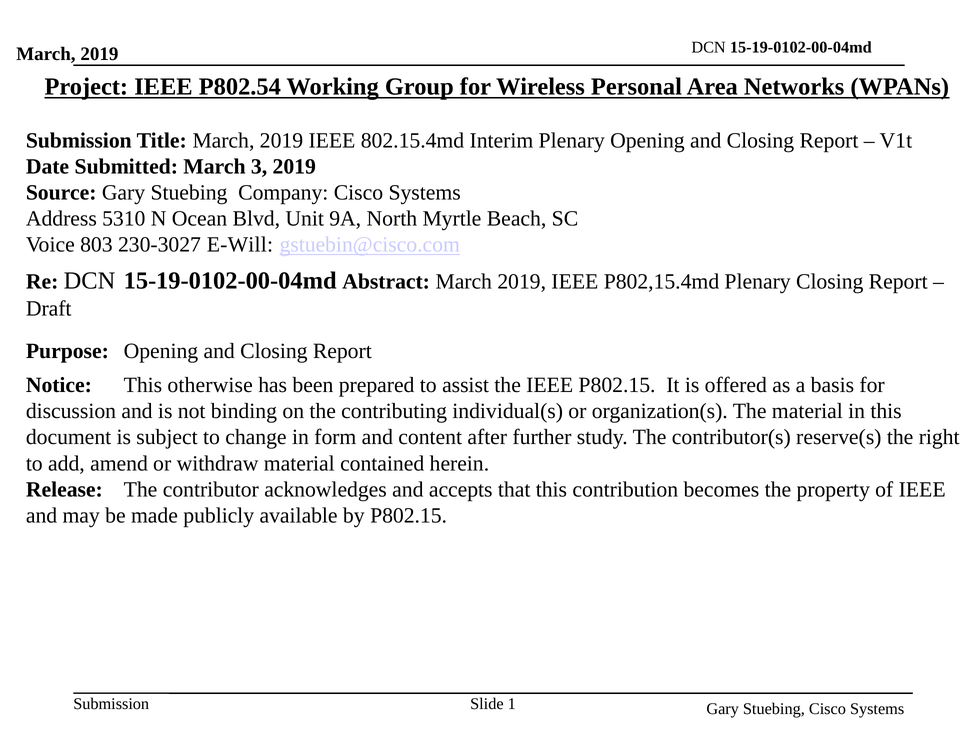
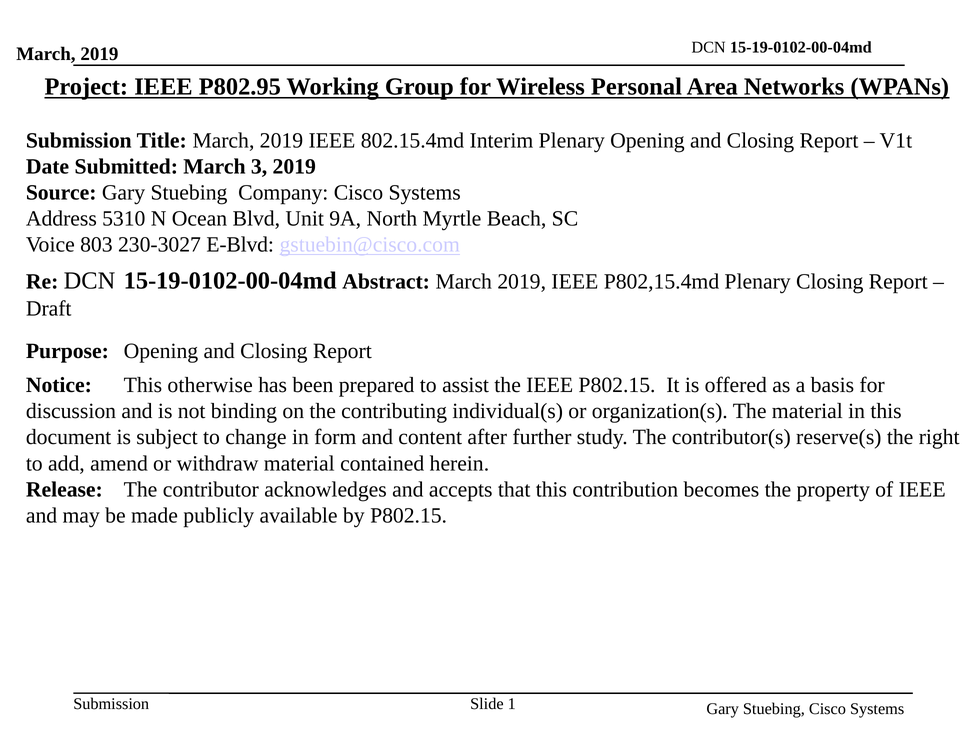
P802.54: P802.54 -> P802.95 (240, 87)
E-Will: E-Will -> E-Blvd (240, 245)
